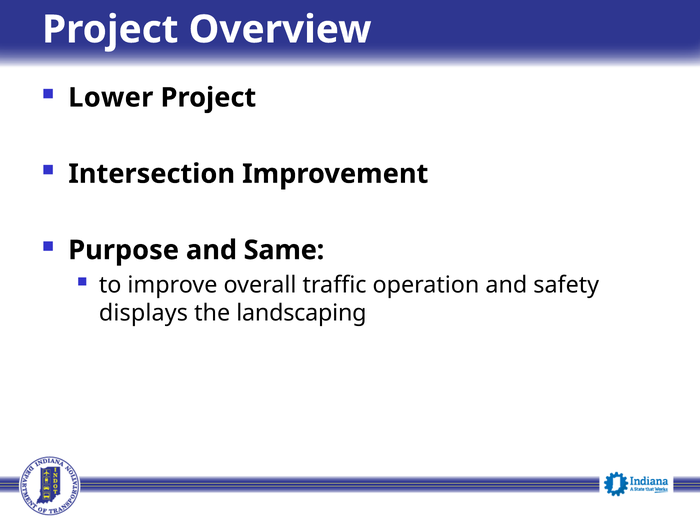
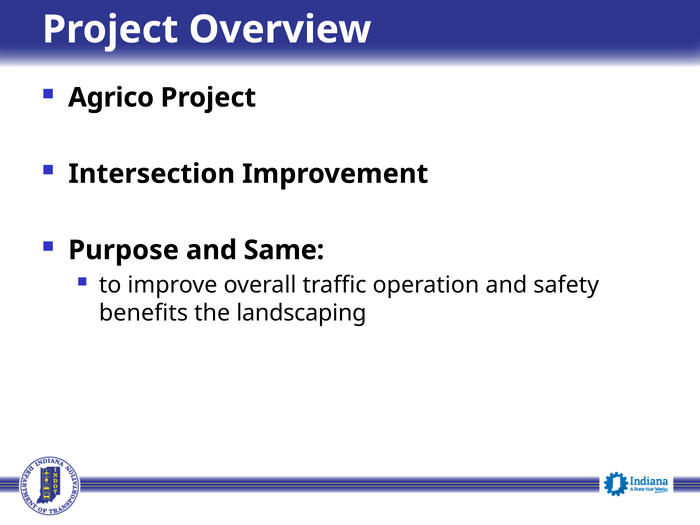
Lower: Lower -> Agrico (111, 98)
displays: displays -> benefits (144, 313)
